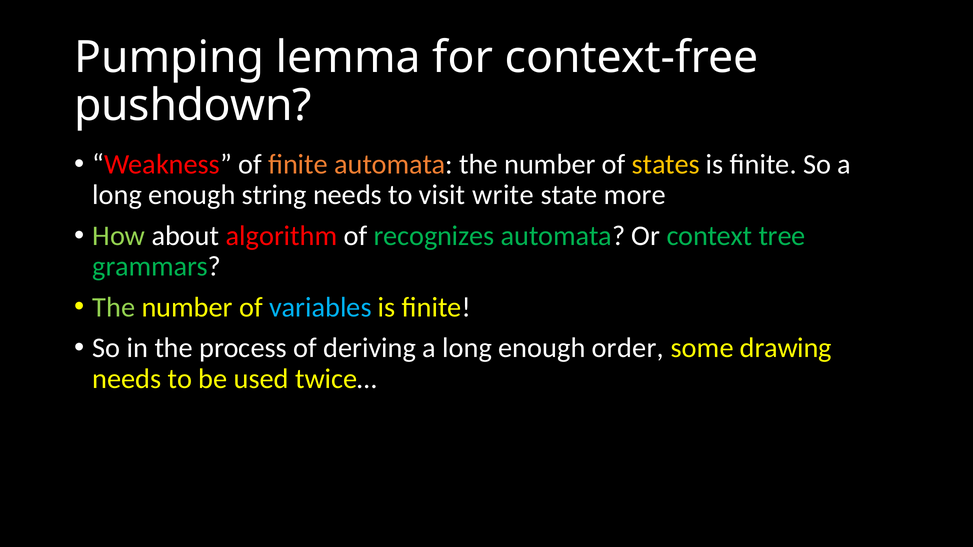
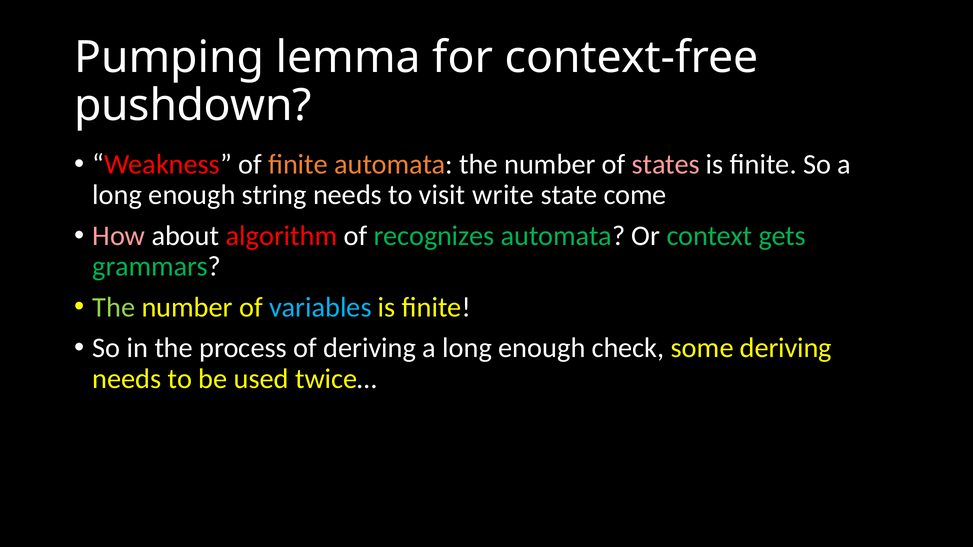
states colour: yellow -> pink (666, 165)
more: more -> come (635, 195)
How colour: light green -> pink (119, 236)
tree: tree -> gets (782, 236)
order: order -> check (628, 348)
some drawing: drawing -> deriving (786, 348)
